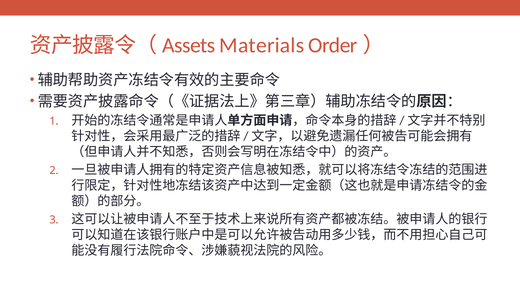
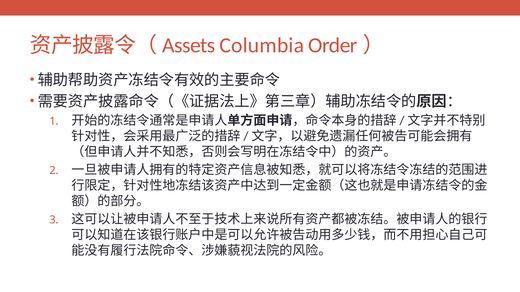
Materials: Materials -> Columbia (262, 45)
